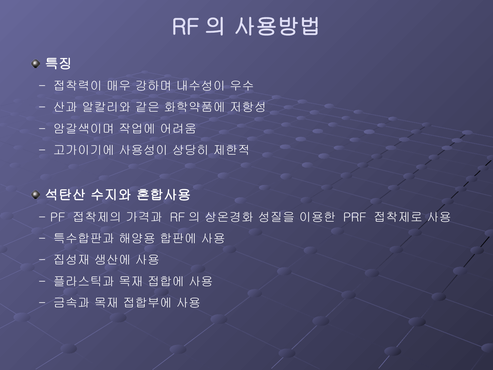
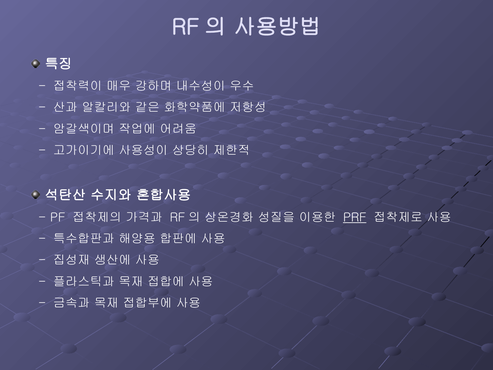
PRF underline: none -> present (355, 217)
